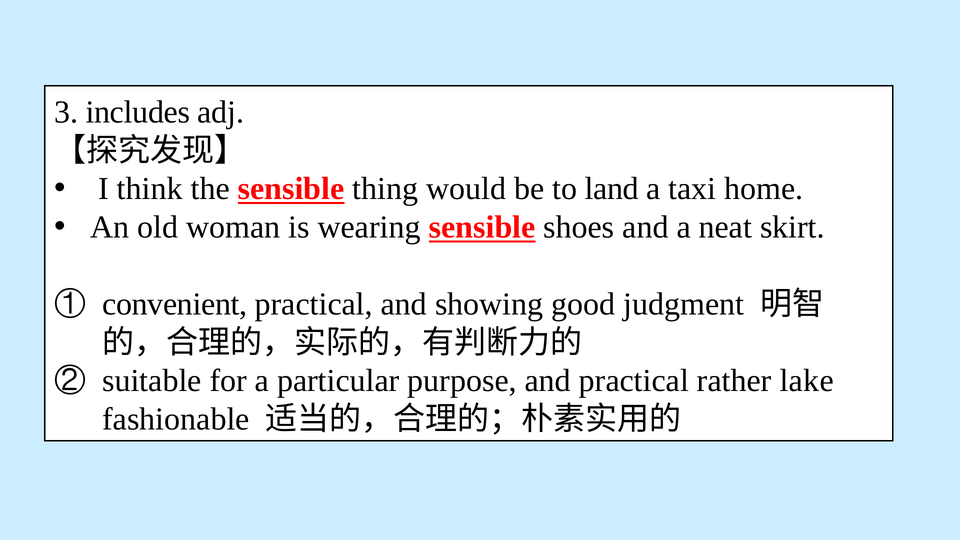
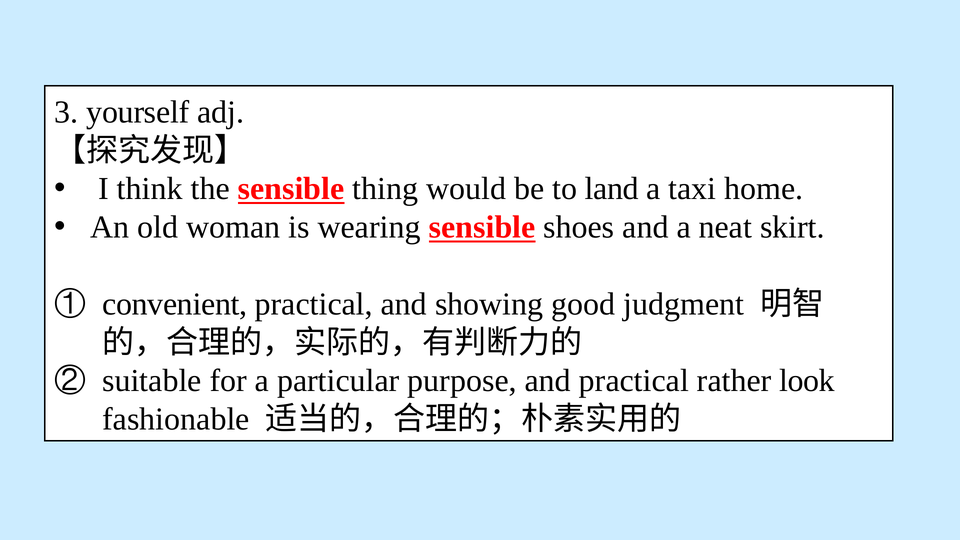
includes: includes -> yourself (138, 112)
lake: lake -> look (807, 381)
